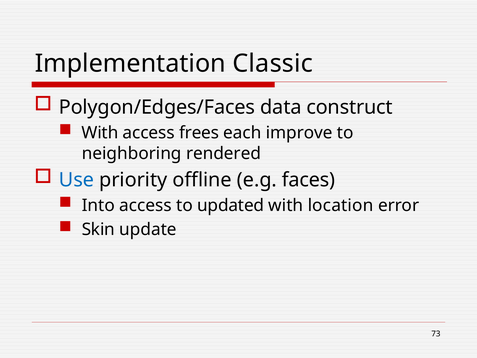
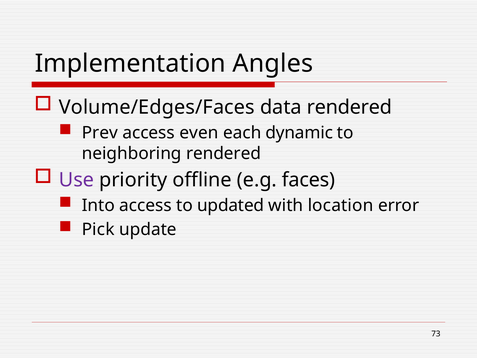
Classic: Classic -> Angles (273, 64)
Polygon/Edges/Faces: Polygon/Edges/Faces -> Volume/Edges/Faces (157, 107)
data construct: construct -> rendered (350, 107)
With: With -> Prev (100, 133)
frees: frees -> even (199, 133)
improve: improve -> dynamic (299, 133)
Use colour: blue -> purple (76, 180)
Skin: Skin -> Pick (98, 229)
